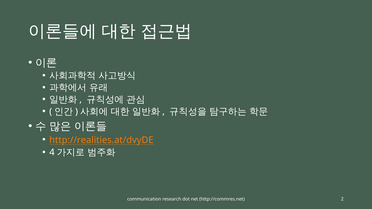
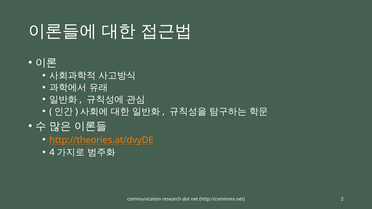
http://realities.at/dvyDE: http://realities.at/dvyDE -> http://theories.at/dvyDE (101, 140)
